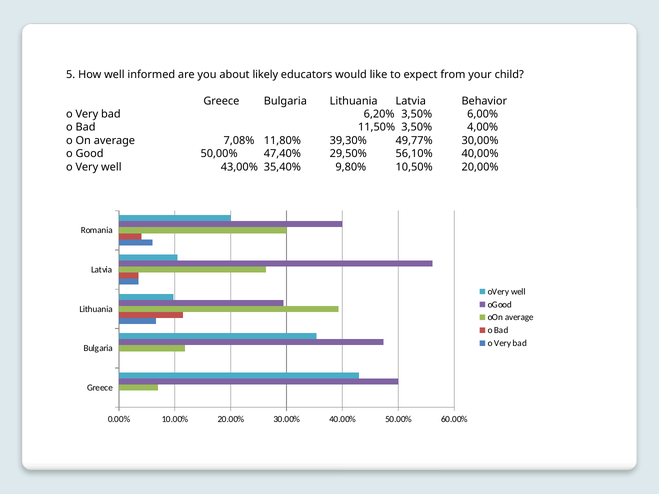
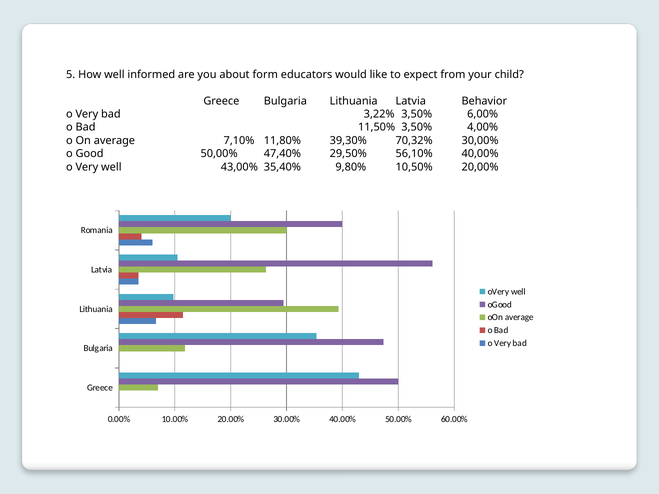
likely: likely -> form (265, 75)
6,20%: 6,20% -> 3,22% (379, 114)
7,08%: 7,08% -> 7,10% (239, 141)
49,77%: 49,77% -> 70,32% (414, 141)
